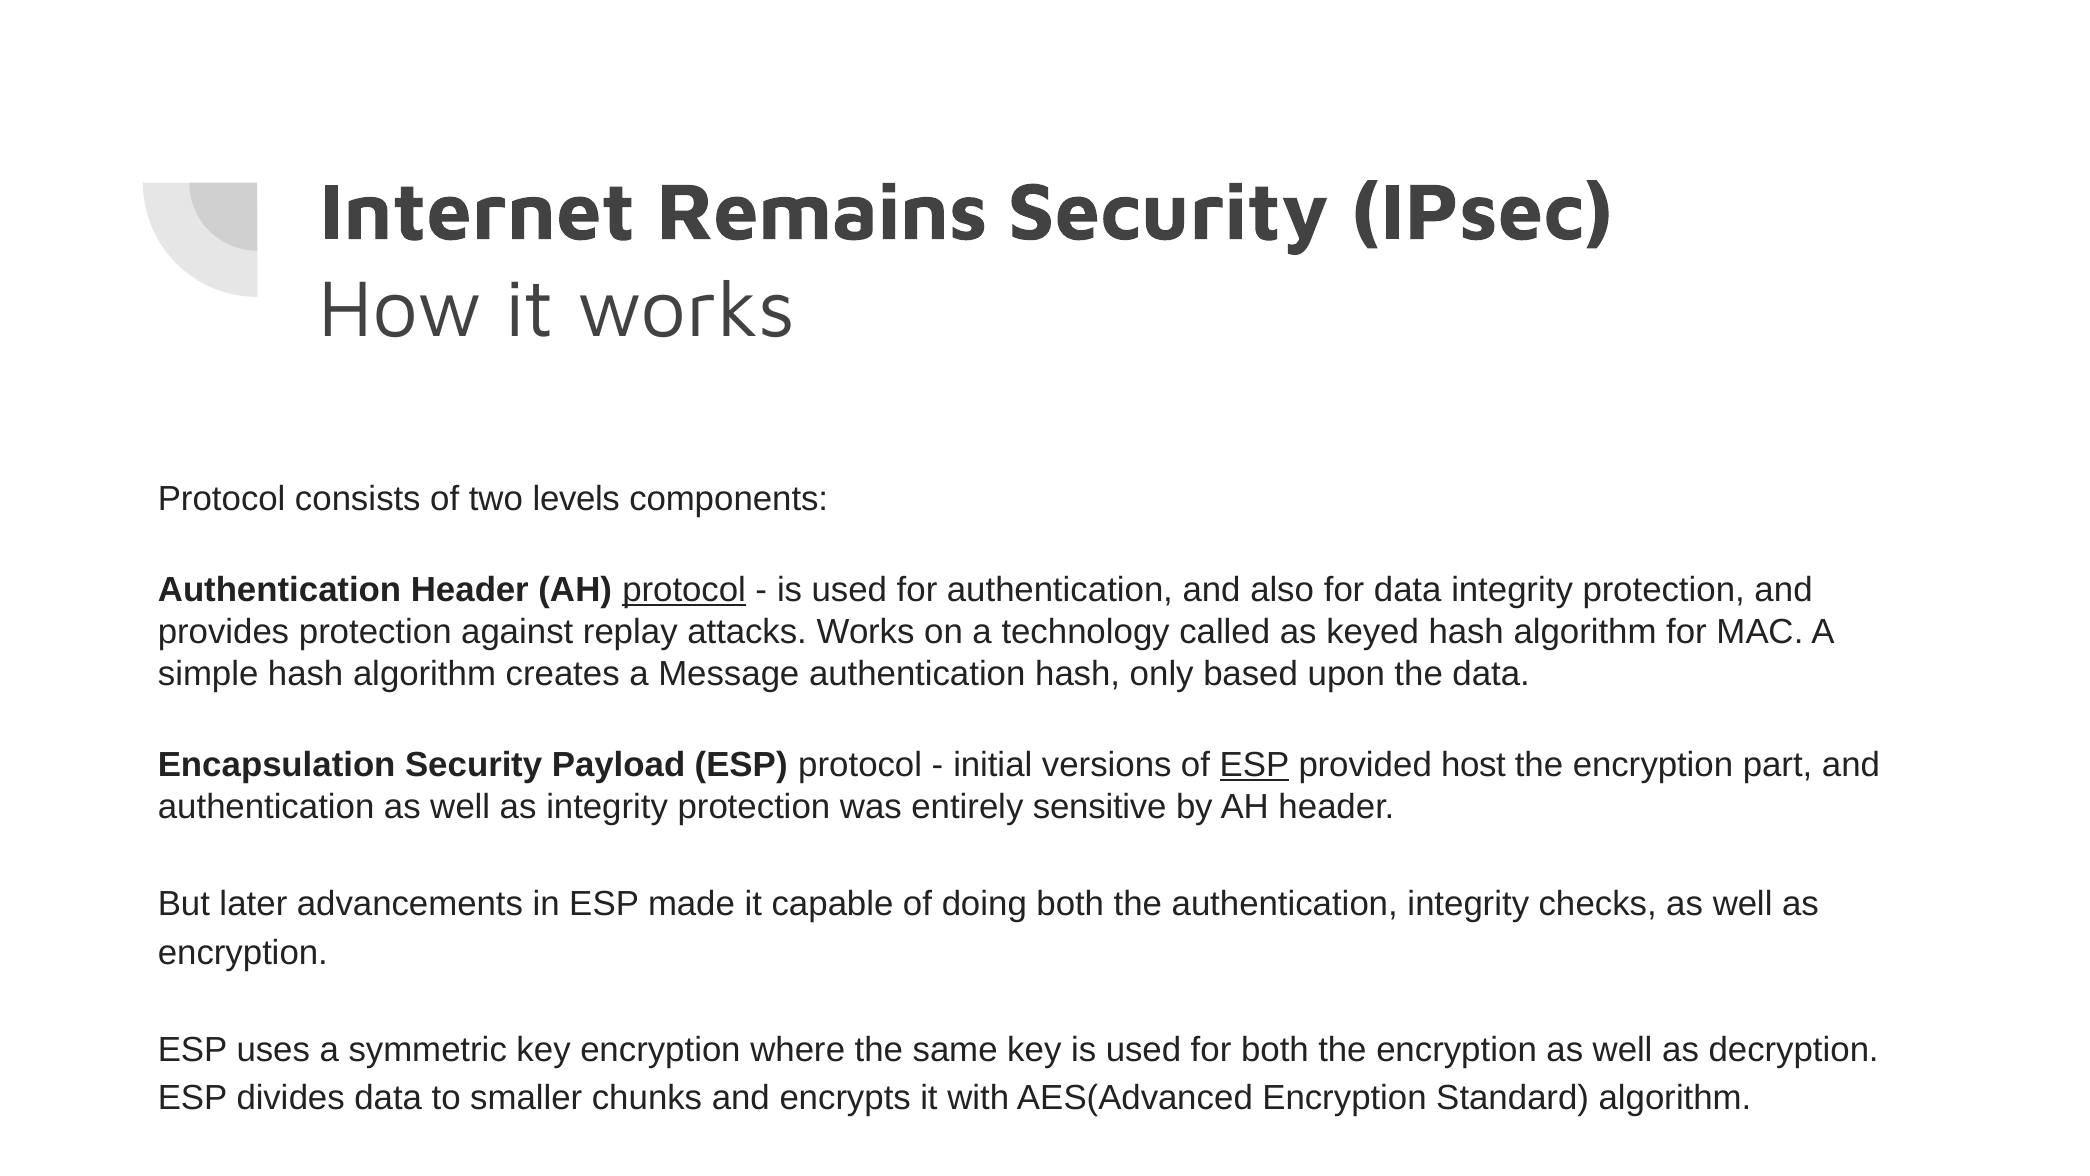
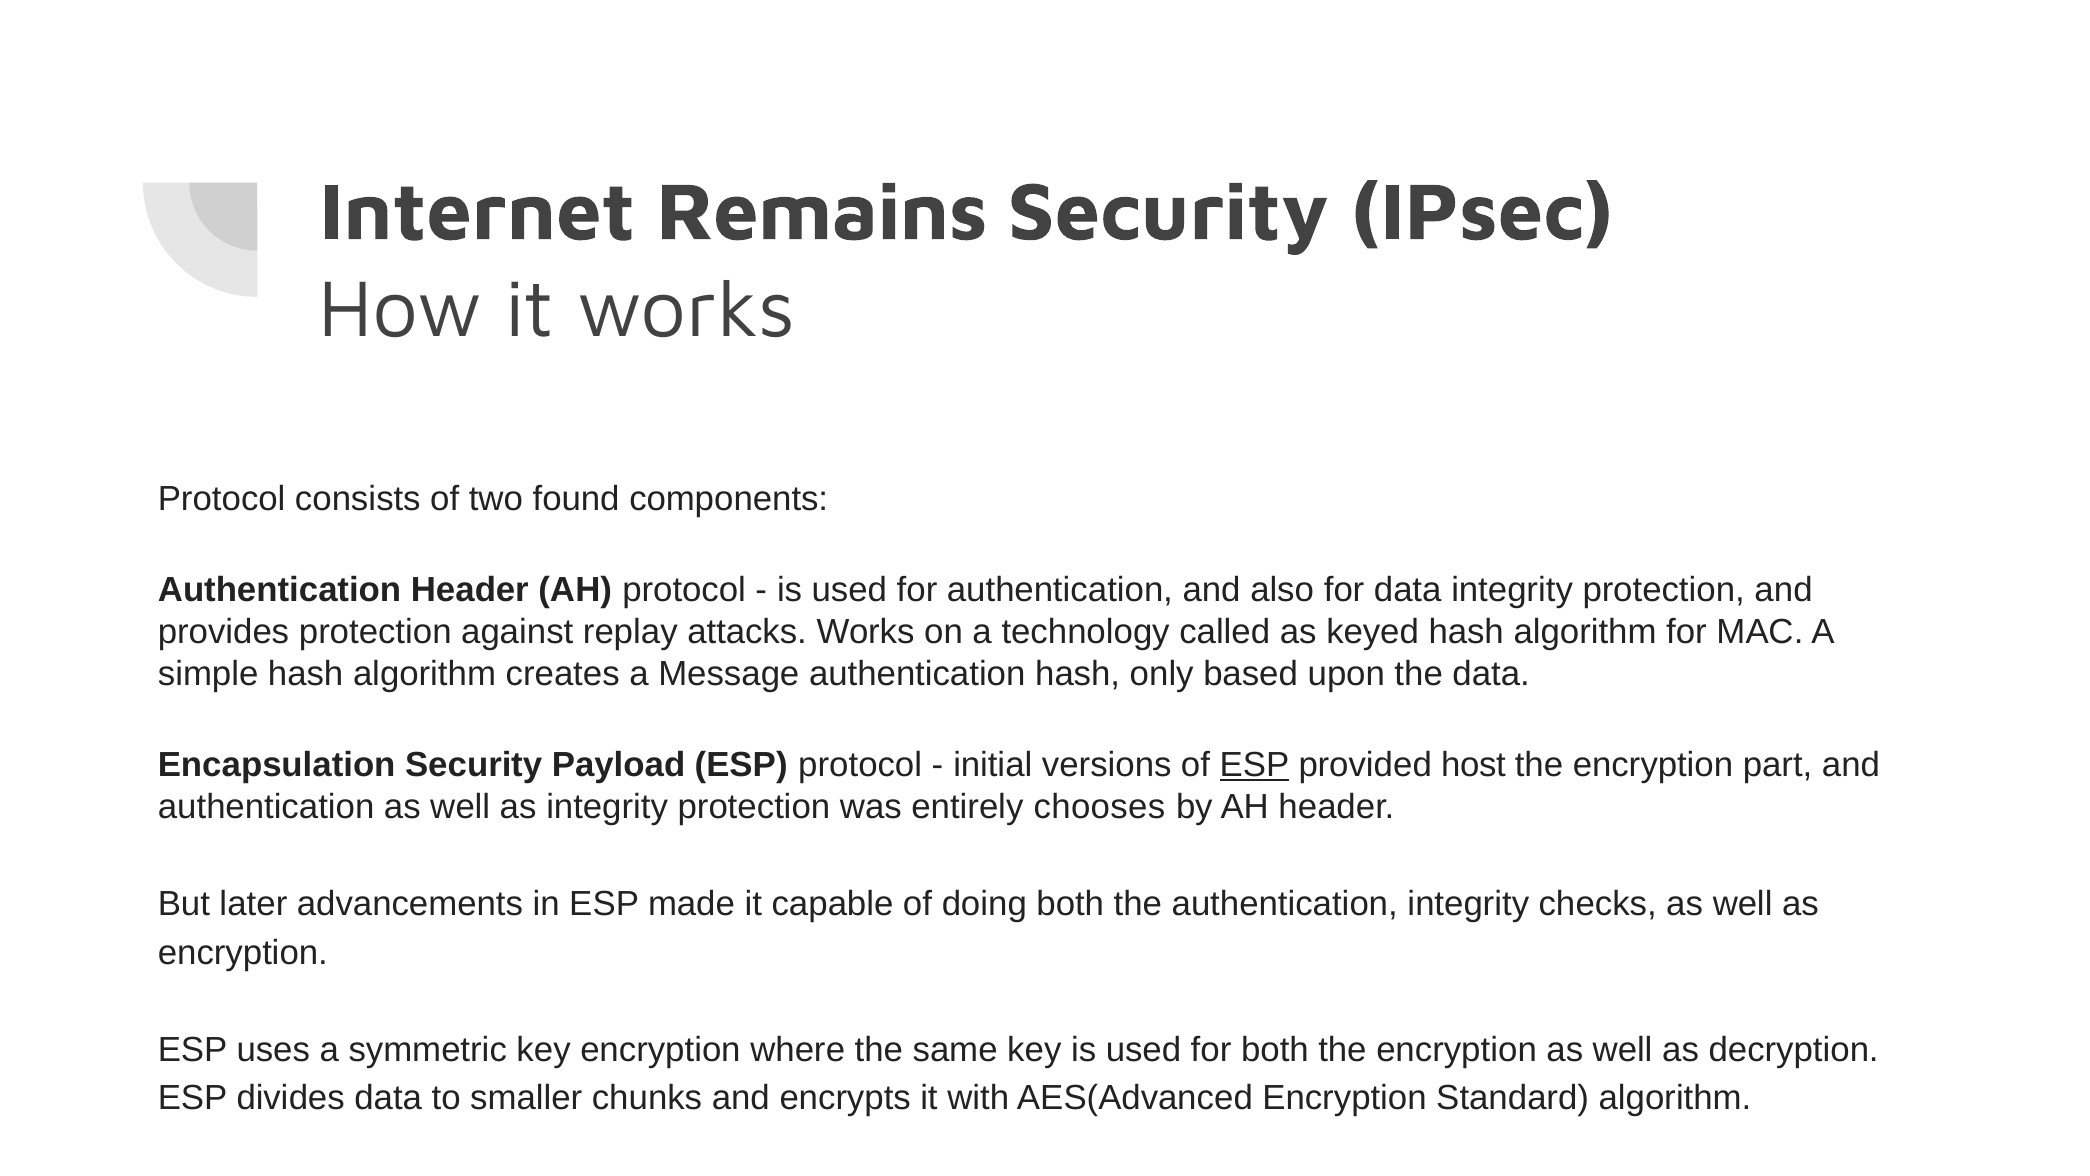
levels: levels -> found (576, 499)
protocol underline: present -> none (684, 590)
sensitive: sensitive -> chooses (1099, 807)
